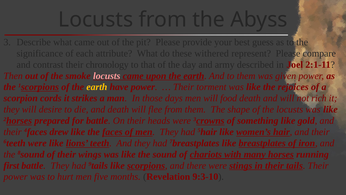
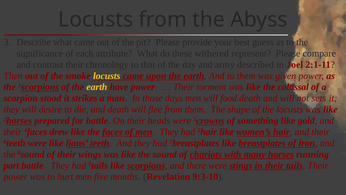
locusts colour: pink -> yellow (107, 76)
rejoices: rejoices -> colossal (293, 87)
cords: cords -> stood (51, 98)
rich: rich -> sets (319, 98)
first: first -> part (11, 165)
